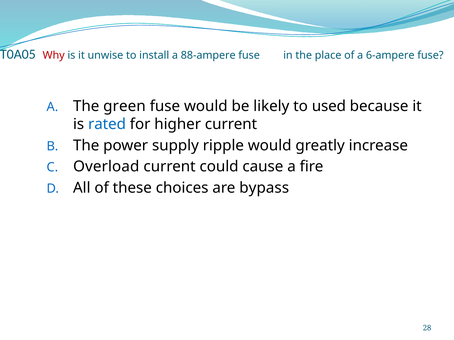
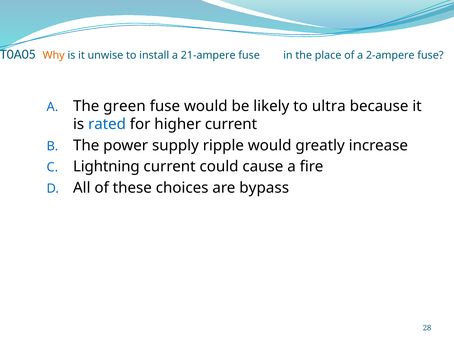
Why colour: red -> orange (54, 55)
88-ampere: 88-ampere -> 21-ampere (208, 55)
6-ampere: 6-ampere -> 2-ampere (390, 55)
used: used -> ultra (329, 106)
Overload: Overload -> Lightning (106, 167)
